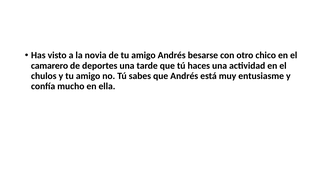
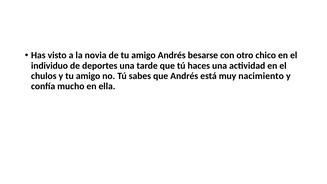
camarero: camarero -> individuo (49, 66)
entusiasme: entusiasme -> nacimiento (261, 76)
